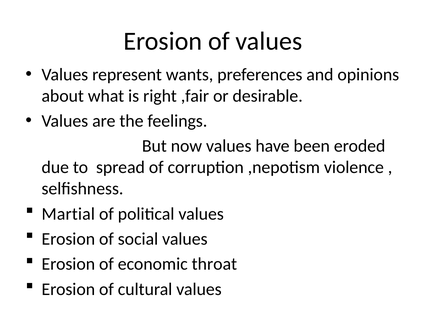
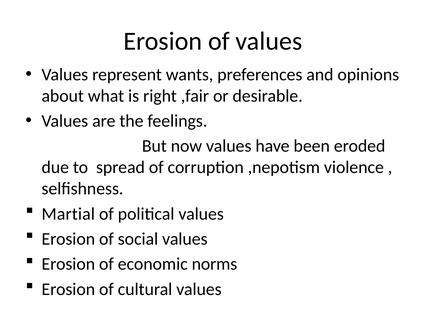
throat: throat -> norms (214, 264)
